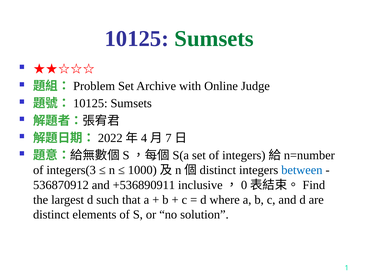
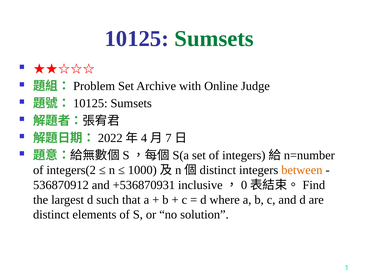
integers(3: integers(3 -> integers(2 (71, 170)
between colour: blue -> orange (302, 170)
+536890911: +536890911 -> +536870931 (144, 185)
